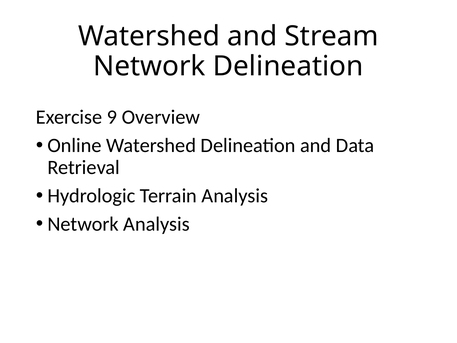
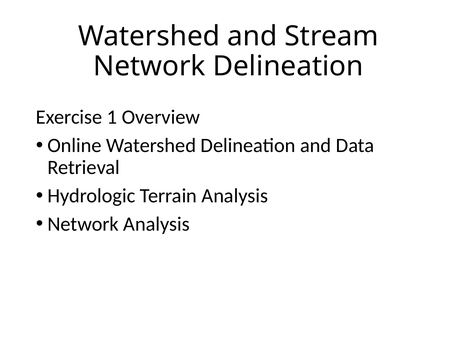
9: 9 -> 1 (112, 117)
